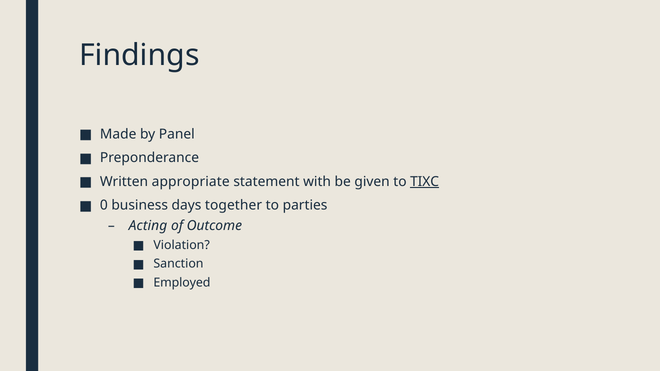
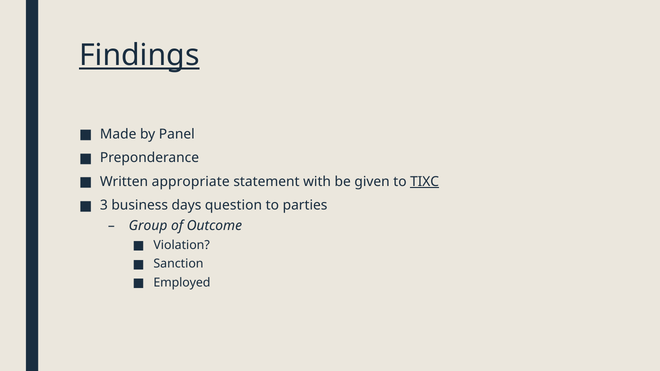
Findings underline: none -> present (139, 55)
0: 0 -> 3 (104, 205)
together: together -> question (234, 205)
Acting: Acting -> Group (148, 226)
